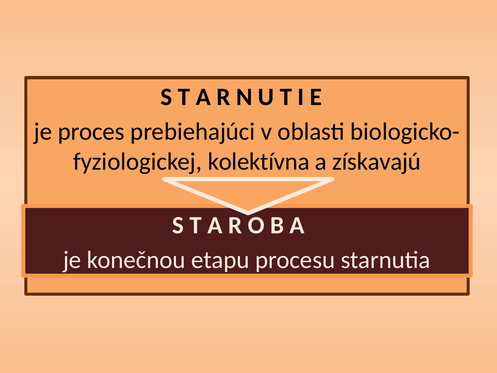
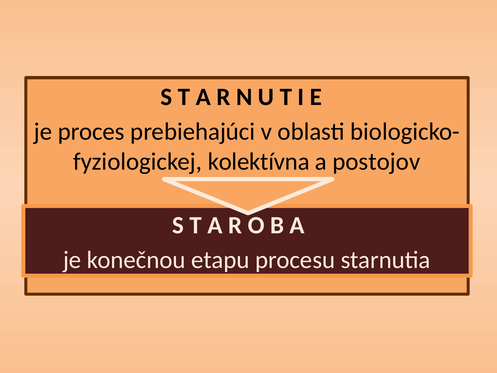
získavajú: získavajú -> postojov (376, 161)
